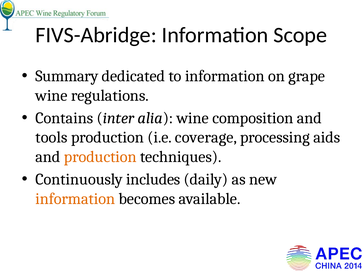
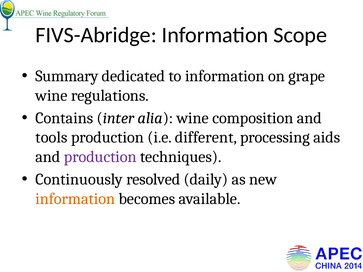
coverage: coverage -> different (206, 138)
production colour: orange -> purple (100, 157)
includes: includes -> resolved (153, 180)
